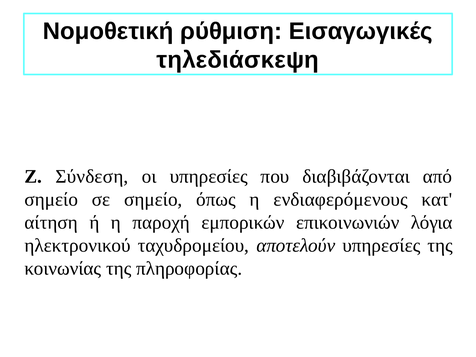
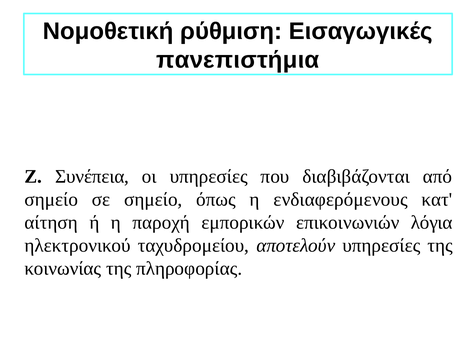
τηλεδιάσκεψη: τηλεδιάσκεψη -> πανεπιστήμια (238, 60)
Σύνδεση: Σύνδεση -> Συνέπεια (92, 176)
